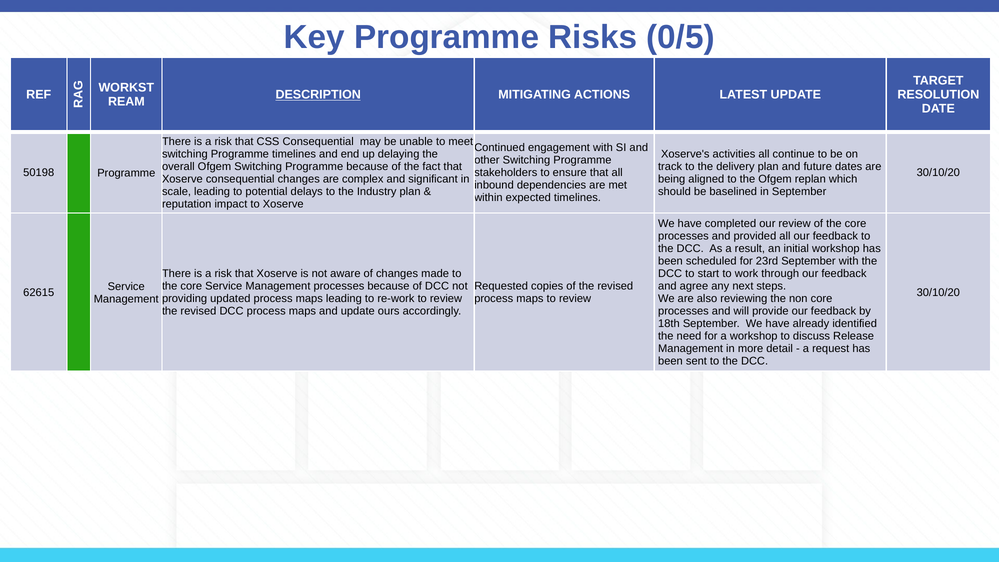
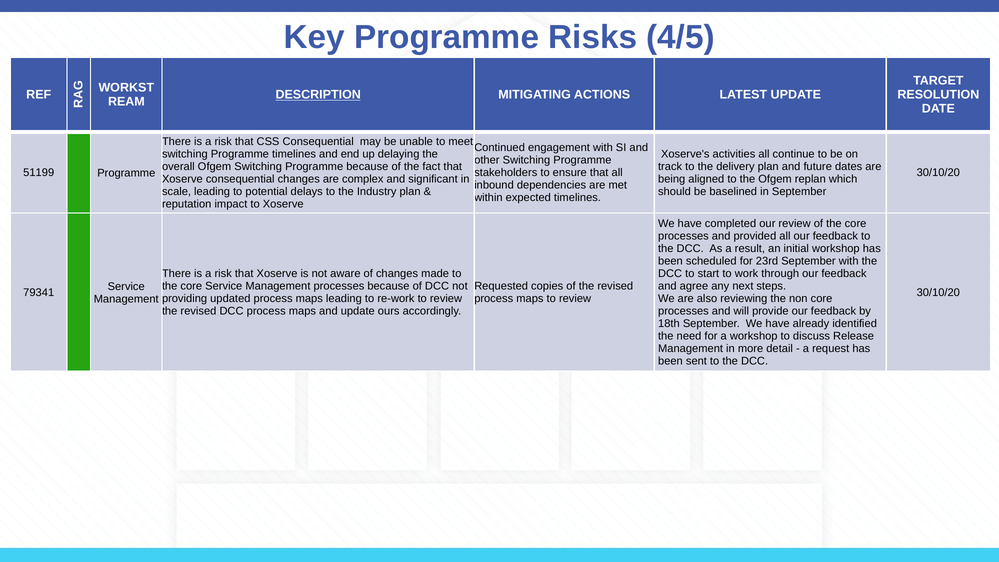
0/5: 0/5 -> 4/5 (681, 37)
50198: 50198 -> 51199 (39, 173)
62615: 62615 -> 79341 (39, 292)
